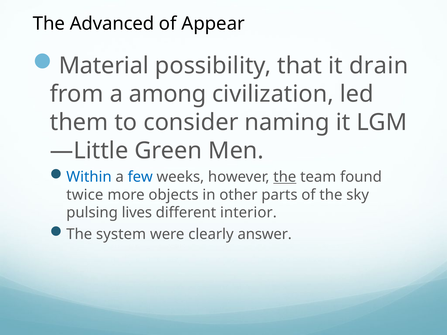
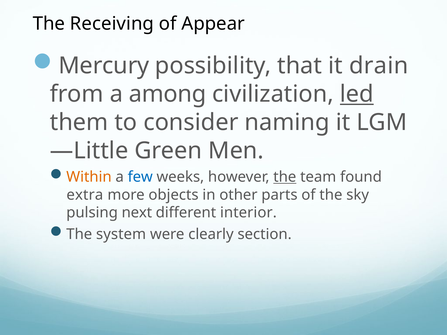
Advanced: Advanced -> Receiving (112, 24)
Material: Material -> Mercury (104, 66)
led underline: none -> present (357, 94)
Within colour: blue -> orange (89, 177)
twice: twice -> extra (85, 195)
lives: lives -> next (137, 213)
answer: answer -> section (265, 234)
